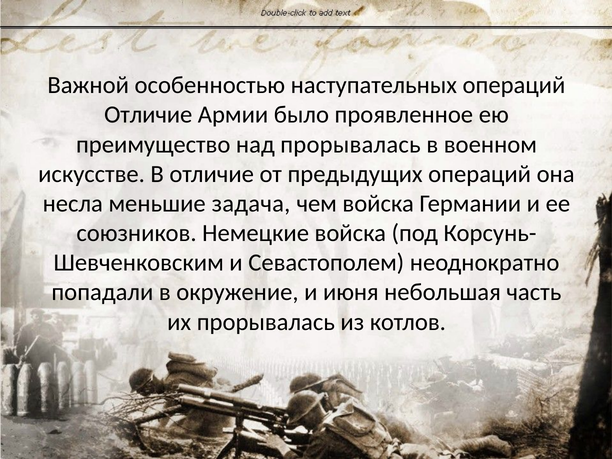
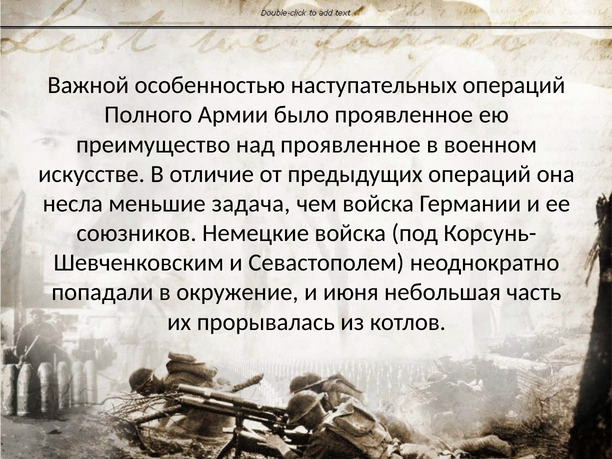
Отличие: Отличие -> Полного (148, 115)
над прорывалась: прорывалась -> проявленное (350, 144)
